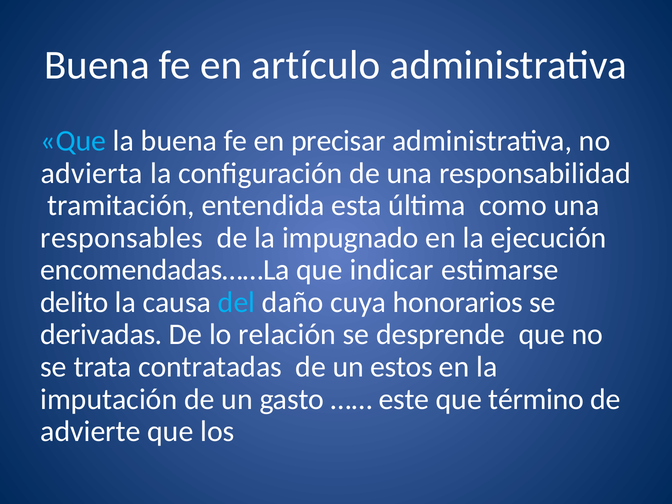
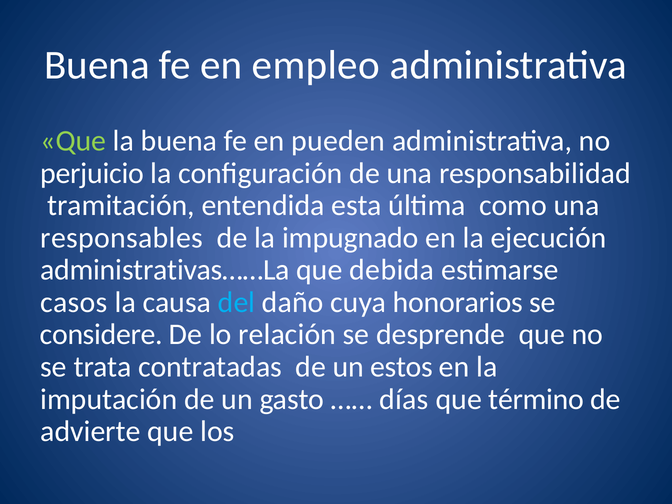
artículo: artículo -> empleo (316, 65)
Que colour: light blue -> light green (73, 141)
precisar: precisar -> pueden (338, 141)
advierta: advierta -> perjuicio (92, 173)
encomendadas……La: encomendadas……La -> administrativas……La (165, 270)
indicar: indicar -> debida (392, 270)
delito: delito -> casos (74, 302)
derivadas: derivadas -> considere (101, 335)
este: este -> días (404, 399)
